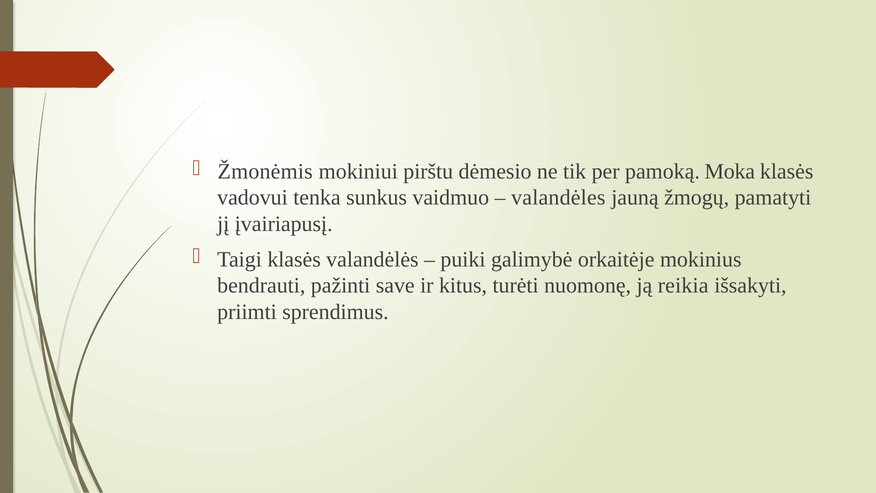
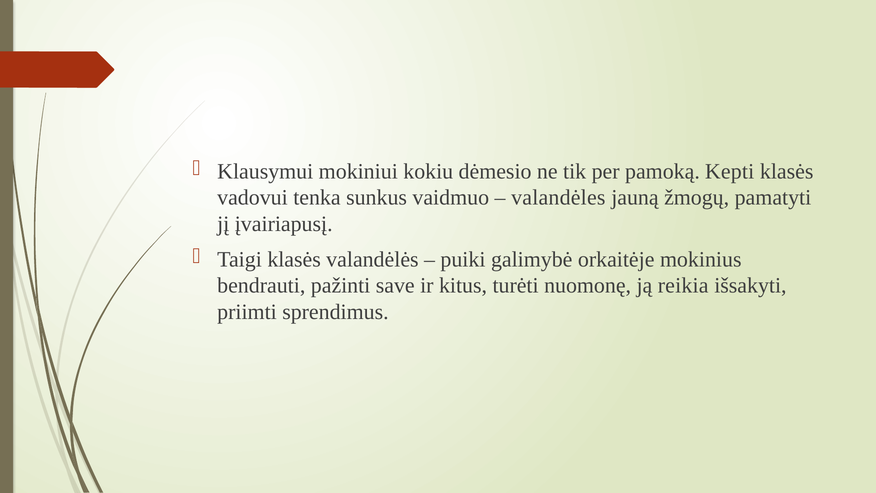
Žmonėmis: Žmonėmis -> Klausymui (265, 171)
pirštu: pirštu -> kokiu (428, 171)
Moka: Moka -> Kepti (730, 171)
